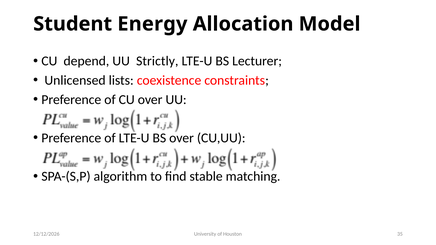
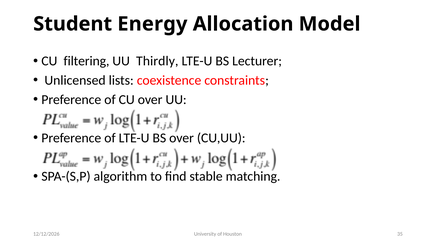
depend: depend -> filtering (86, 61)
Strictly: Strictly -> Thirdly (157, 61)
